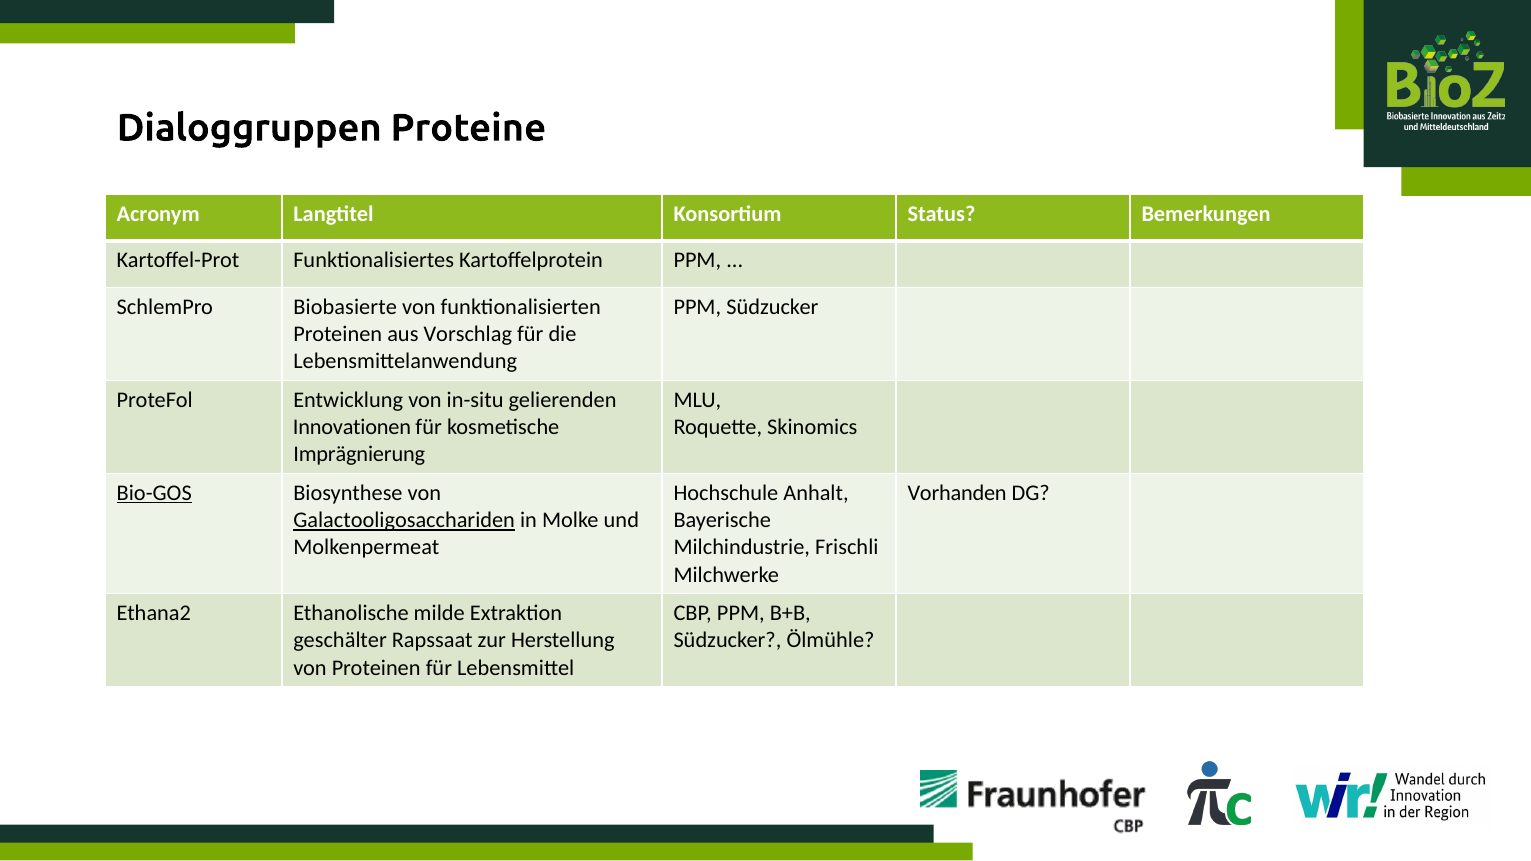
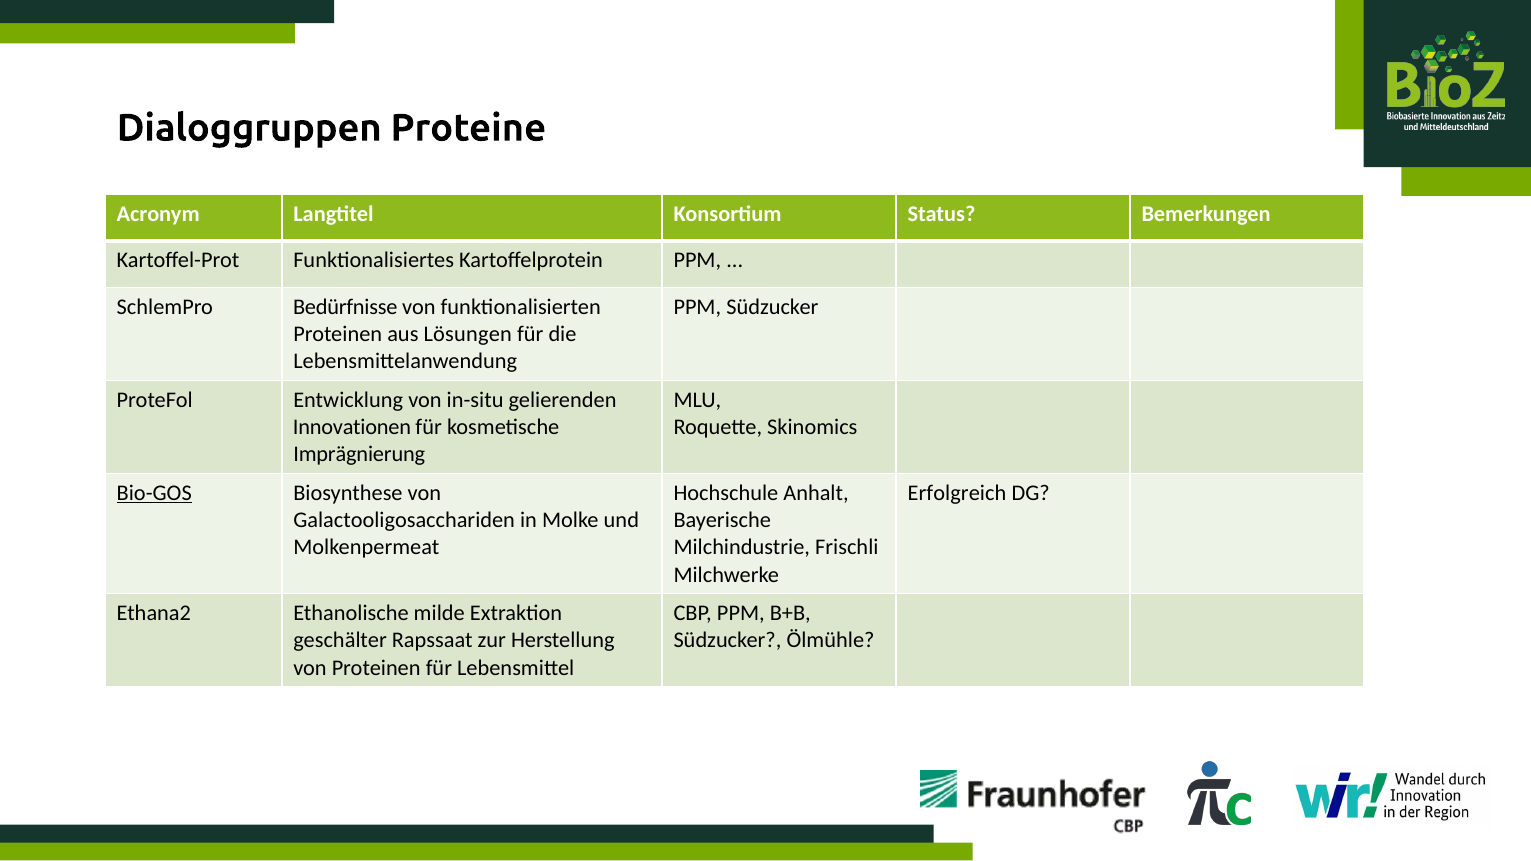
Biobasierte: Biobasierte -> Bedürfnisse (345, 307)
Vorschlag: Vorschlag -> Lösungen (468, 334)
Vorhanden: Vorhanden -> Erfolgreich (957, 493)
Galactooligosacchariden underline: present -> none (404, 520)
